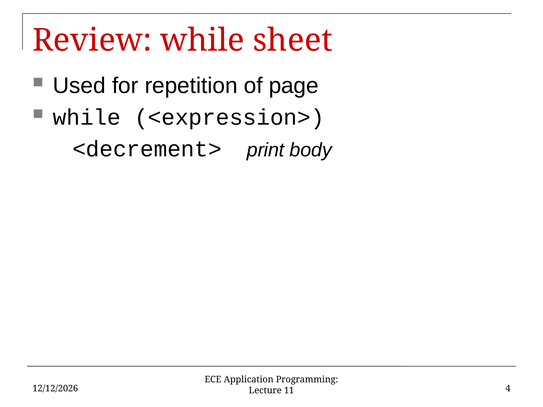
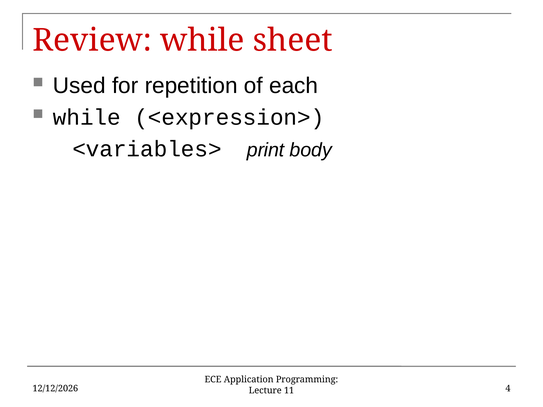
page: page -> each (294, 86)
<decrement>: <decrement> -> <variables> (147, 149)
